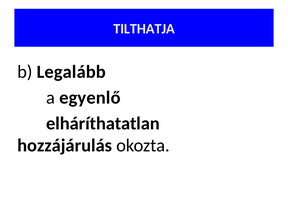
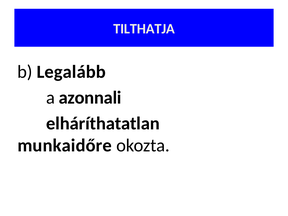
egyenlő: egyenlő -> azonnali (90, 98)
hozzájárulás: hozzájárulás -> munkaidőre (65, 146)
